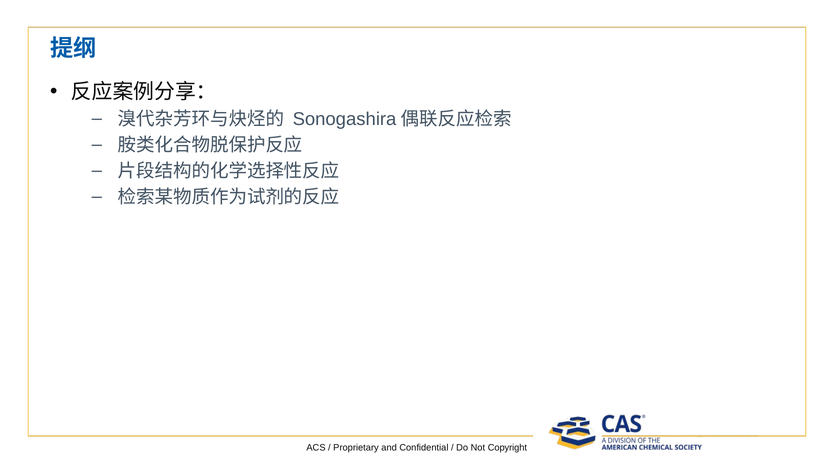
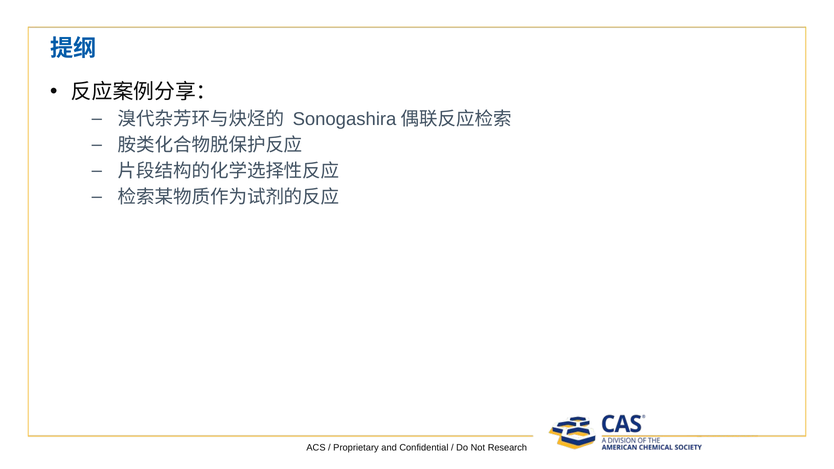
Copyright: Copyright -> Research (507, 448)
